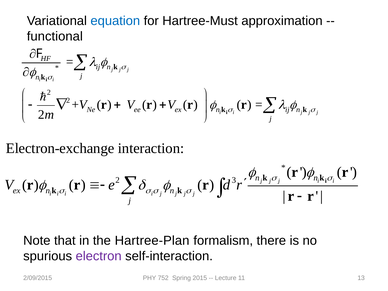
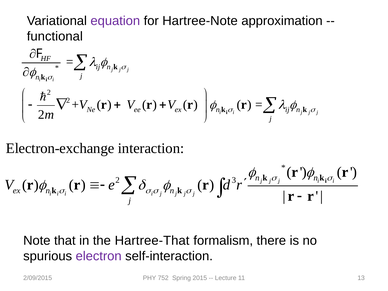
equation colour: blue -> purple (115, 21)
Hartree-Must: Hartree-Must -> Hartree-Note (200, 21)
Hartree-Plan: Hartree-Plan -> Hartree-That (152, 241)
